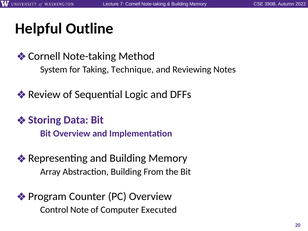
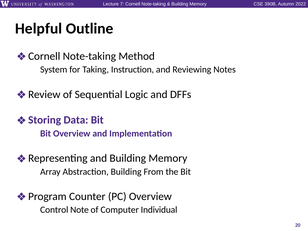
Technique: Technique -> Instruction (133, 70)
Executed: Executed -> Individual (159, 210)
